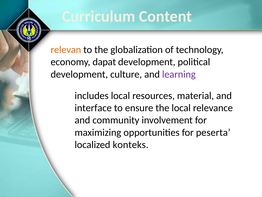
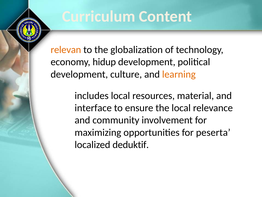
dapat: dapat -> hidup (104, 62)
learning colour: purple -> orange (179, 74)
konteks: konteks -> deduktif (131, 144)
